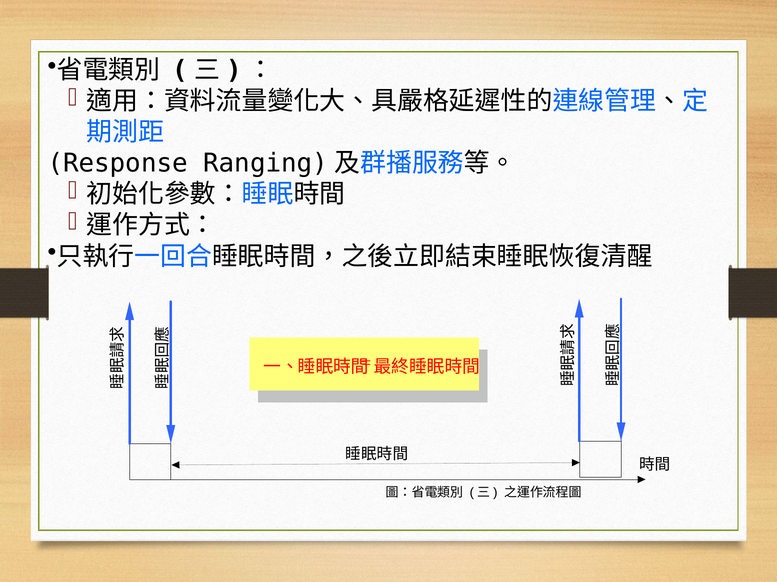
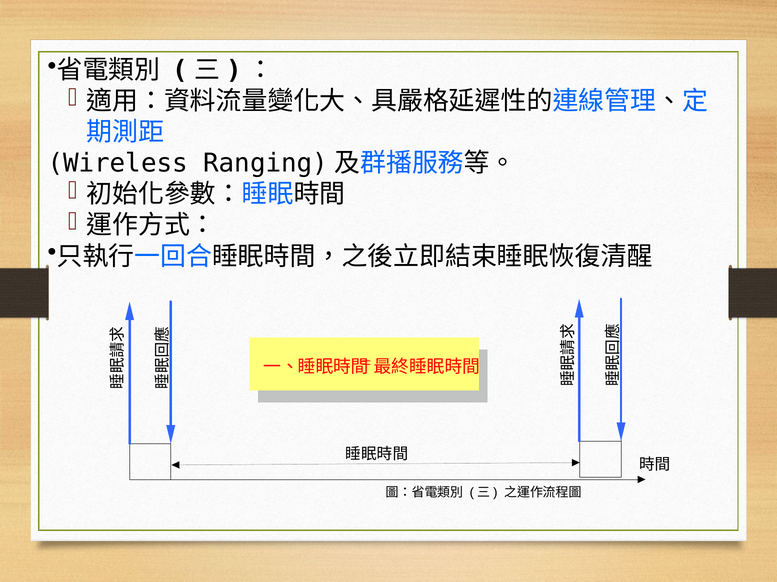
Response: Response -> Wireless (118, 164)
